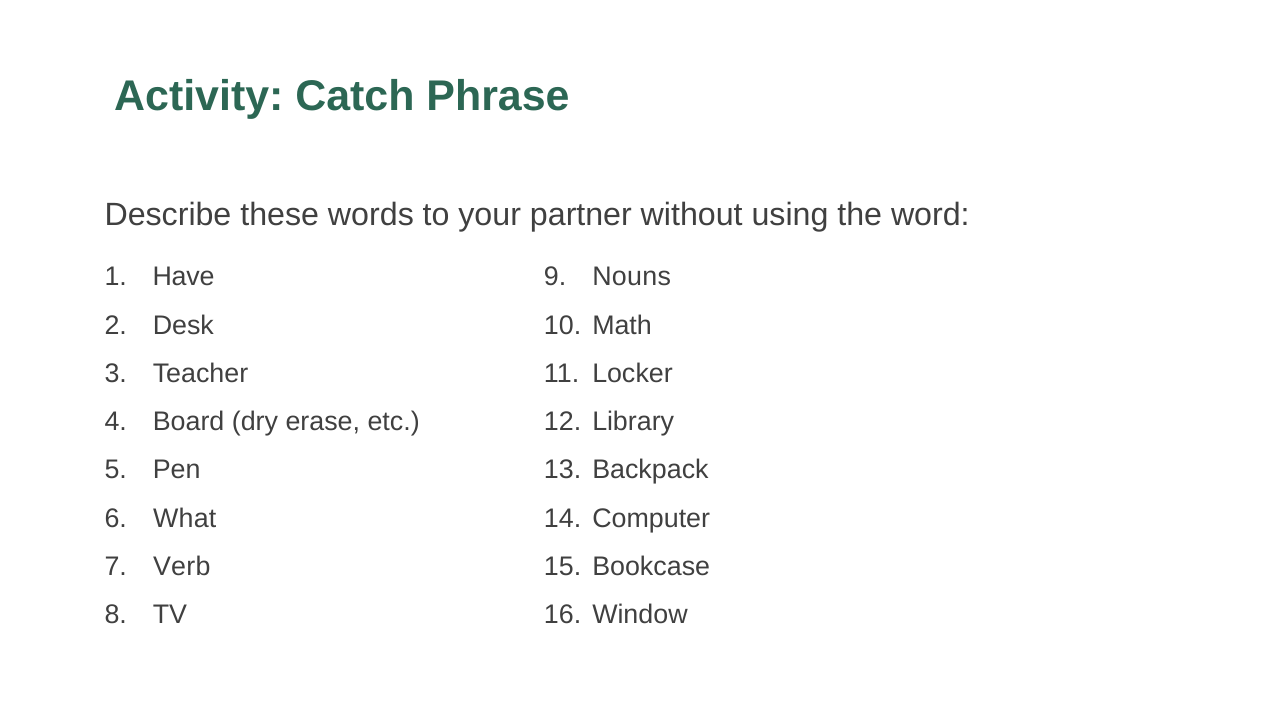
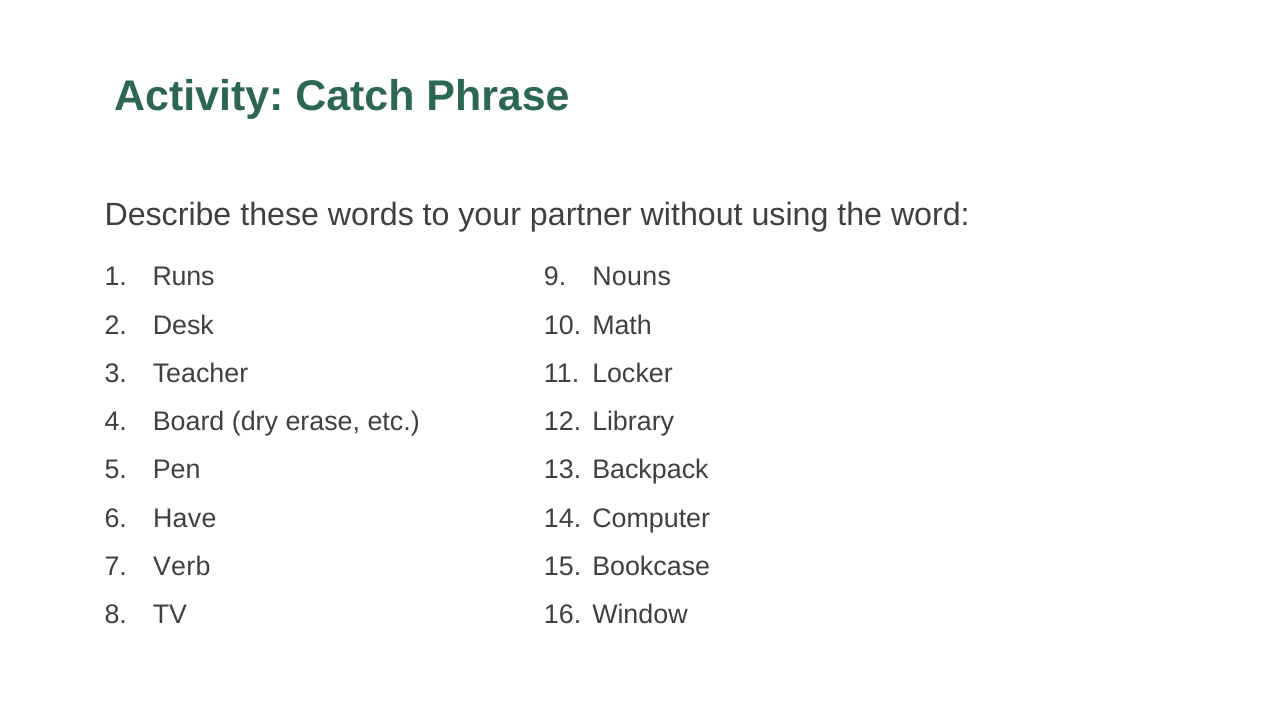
Have: Have -> Runs (184, 277)
What: What -> Have (185, 518)
